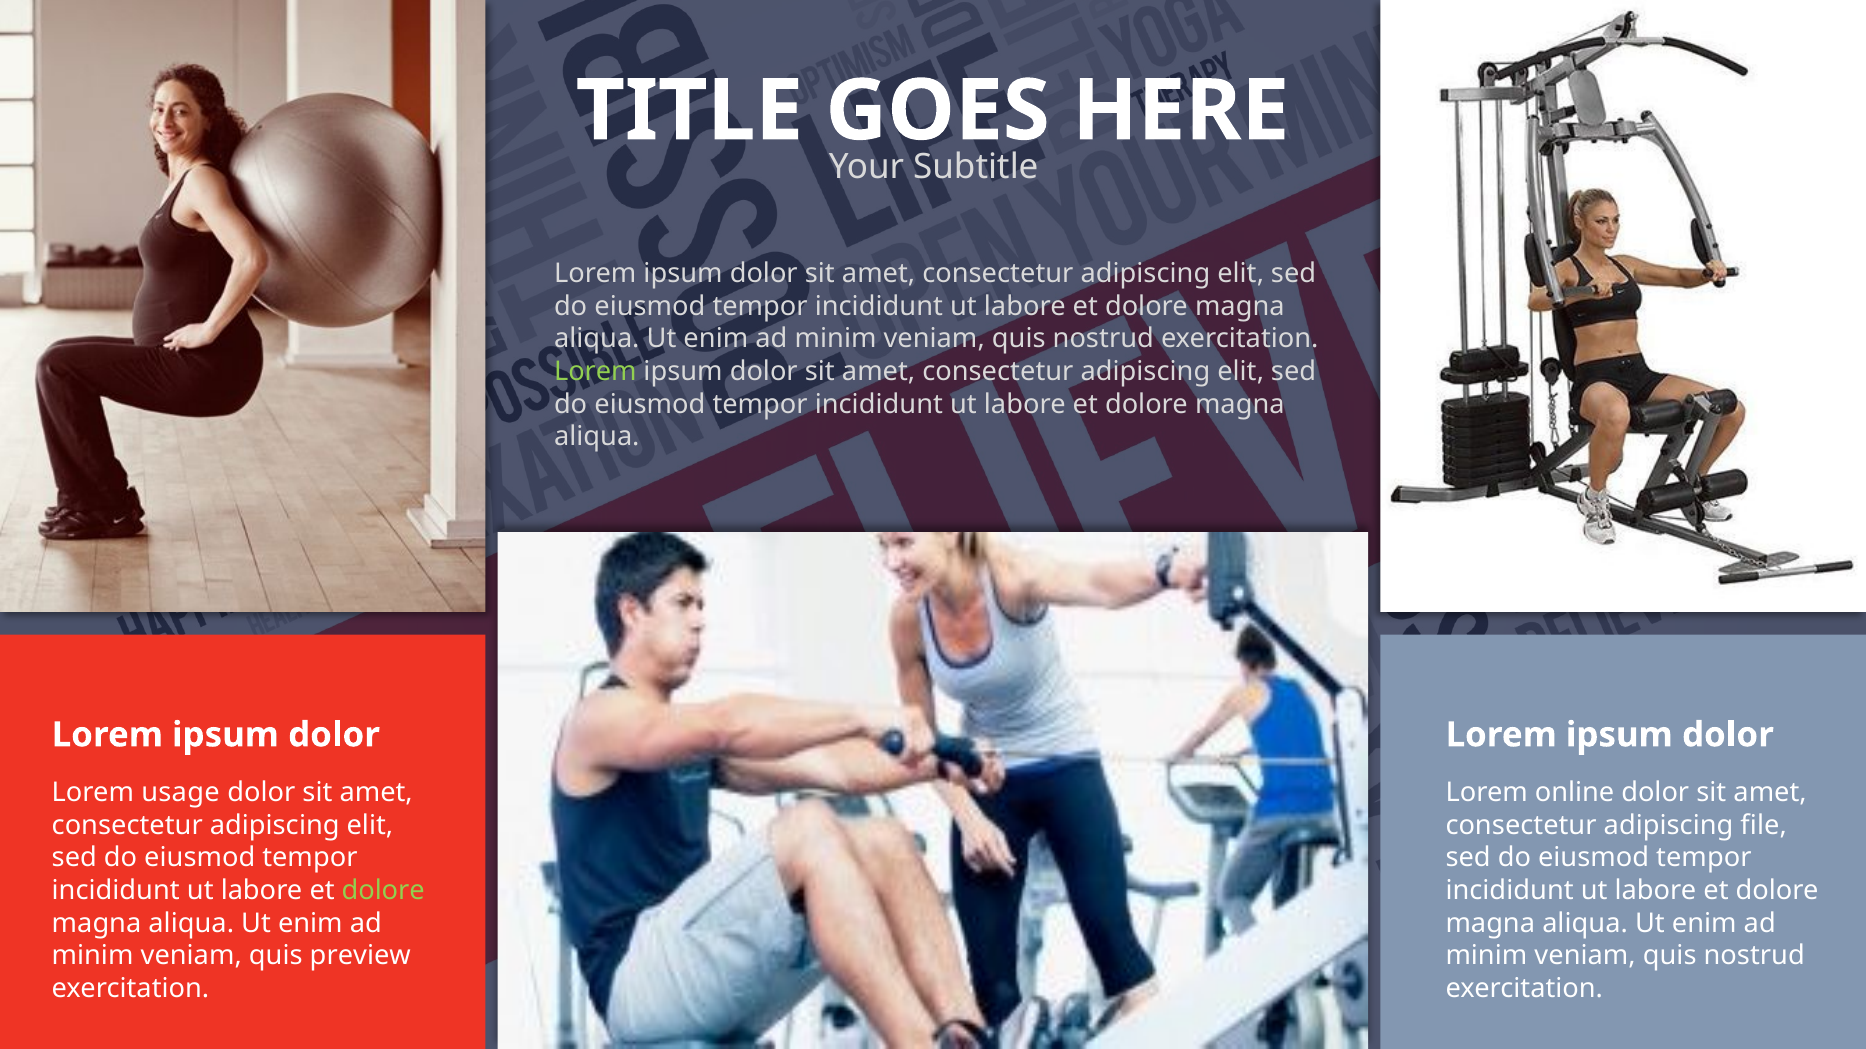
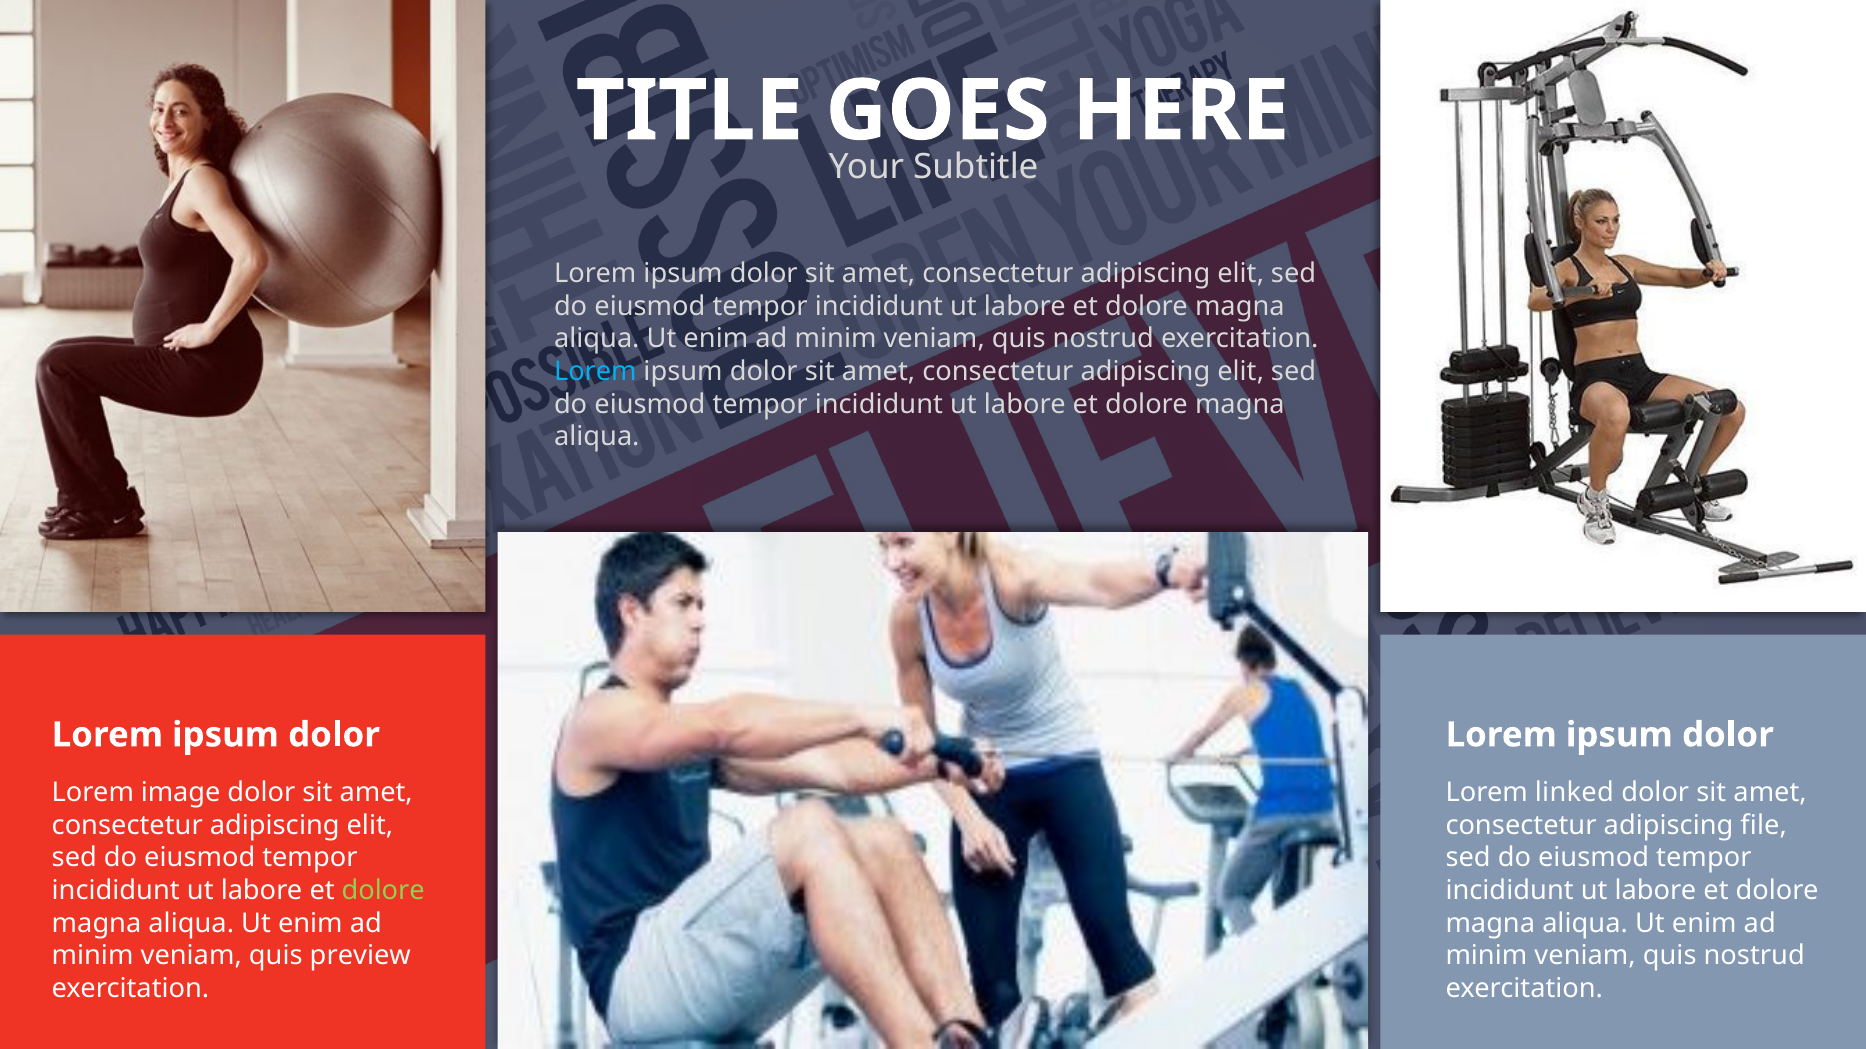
Lorem colour: light green -> light blue (595, 372)
usage: usage -> image (181, 793)
online: online -> linked (1574, 793)
